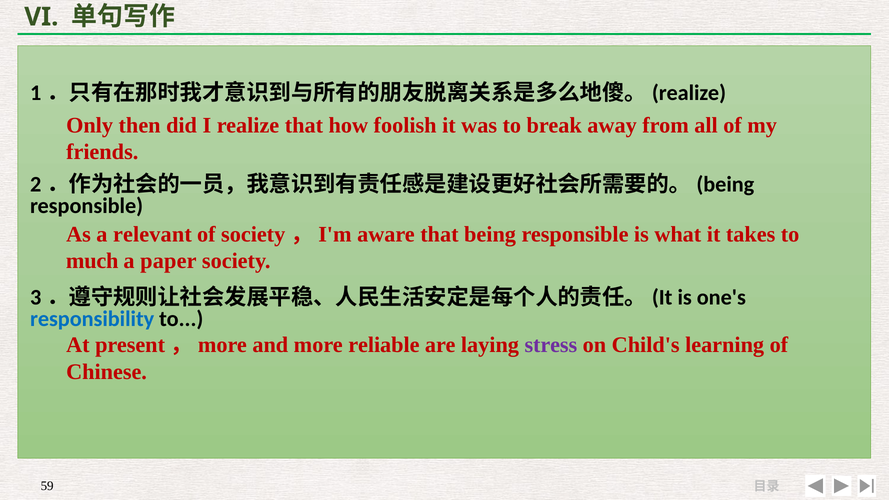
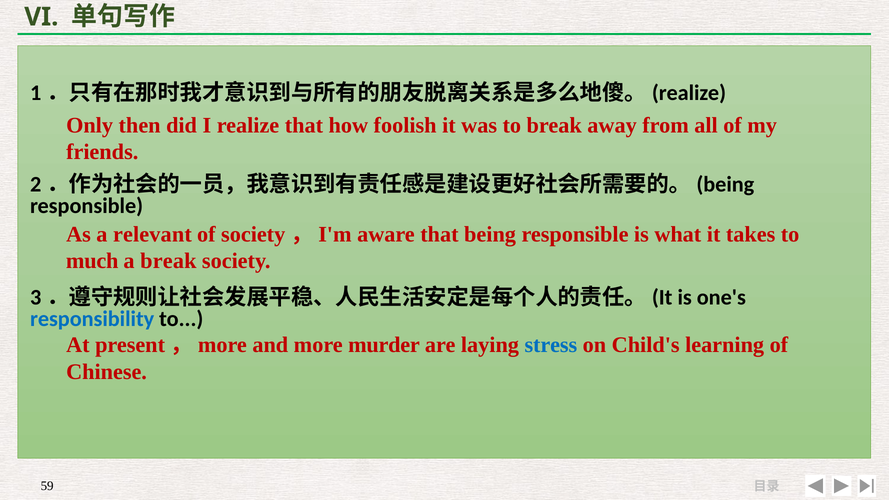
a paper: paper -> break (168, 261)
reliable: reliable -> murder (384, 345)
stress colour: purple -> blue (551, 345)
